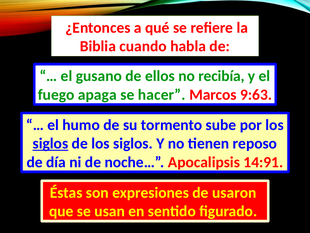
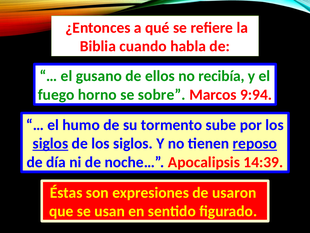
apaga: apaga -> horno (97, 95)
hacer: hacer -> sobre (162, 95)
9:63: 9:63 -> 9:94 (256, 95)
reposo underline: none -> present (255, 143)
14:91: 14:91 -> 14:39 (263, 162)
